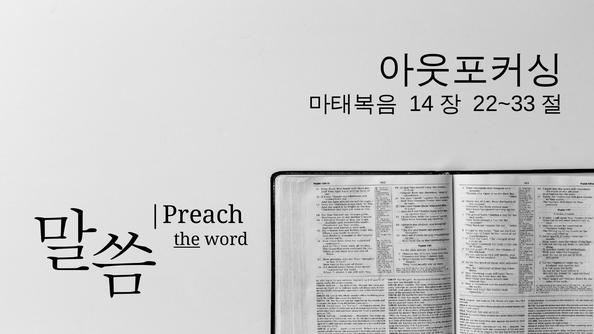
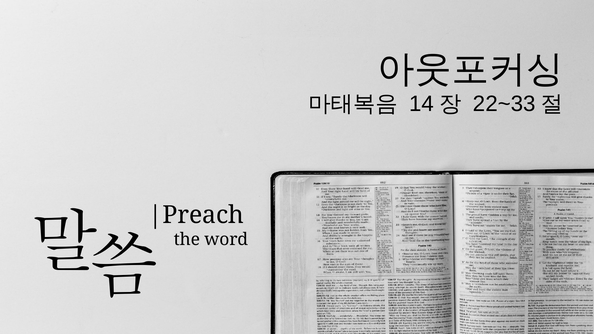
the underline: present -> none (187, 240)
